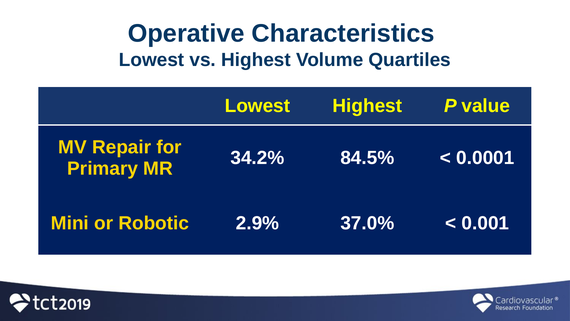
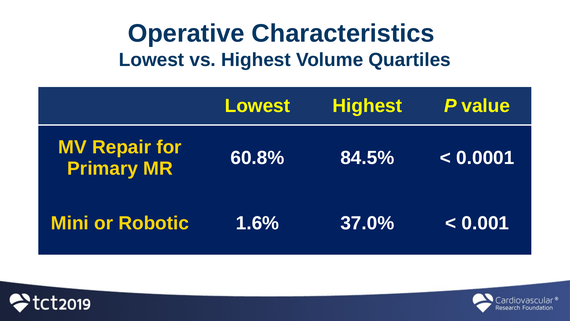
34.2%: 34.2% -> 60.8% (257, 158)
2.9%: 2.9% -> 1.6% (258, 223)
